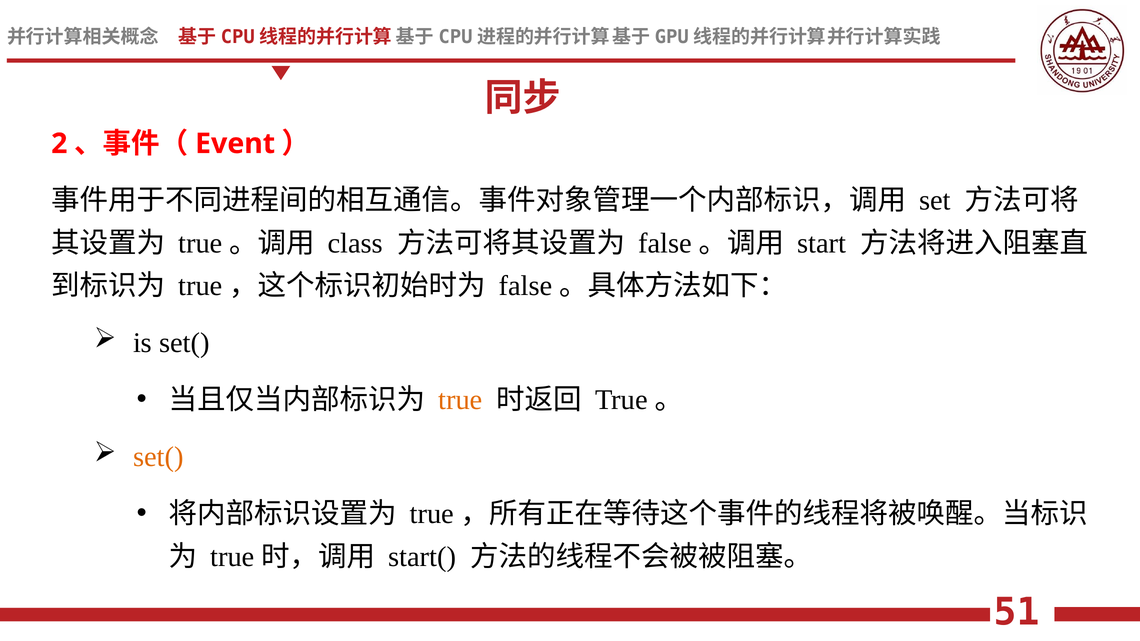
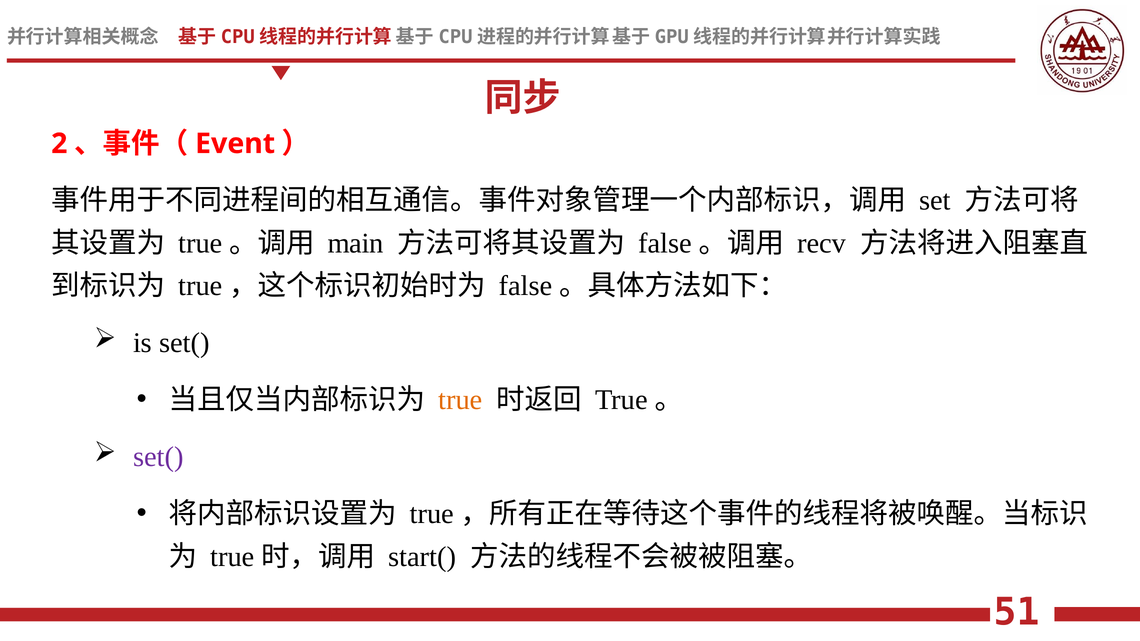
class: class -> main (356, 243)
start: start -> recv (822, 243)
set( colour: orange -> purple (158, 457)
